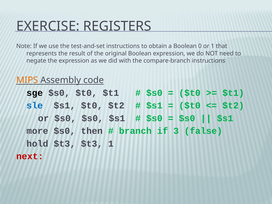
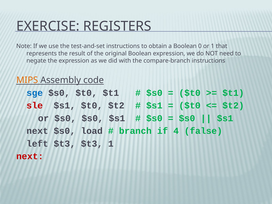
sge colour: black -> blue (35, 93)
sle colour: blue -> red (35, 106)
more: more -> next (37, 131)
then: then -> load (92, 131)
3: 3 -> 4 (176, 131)
hold: hold -> left (37, 144)
